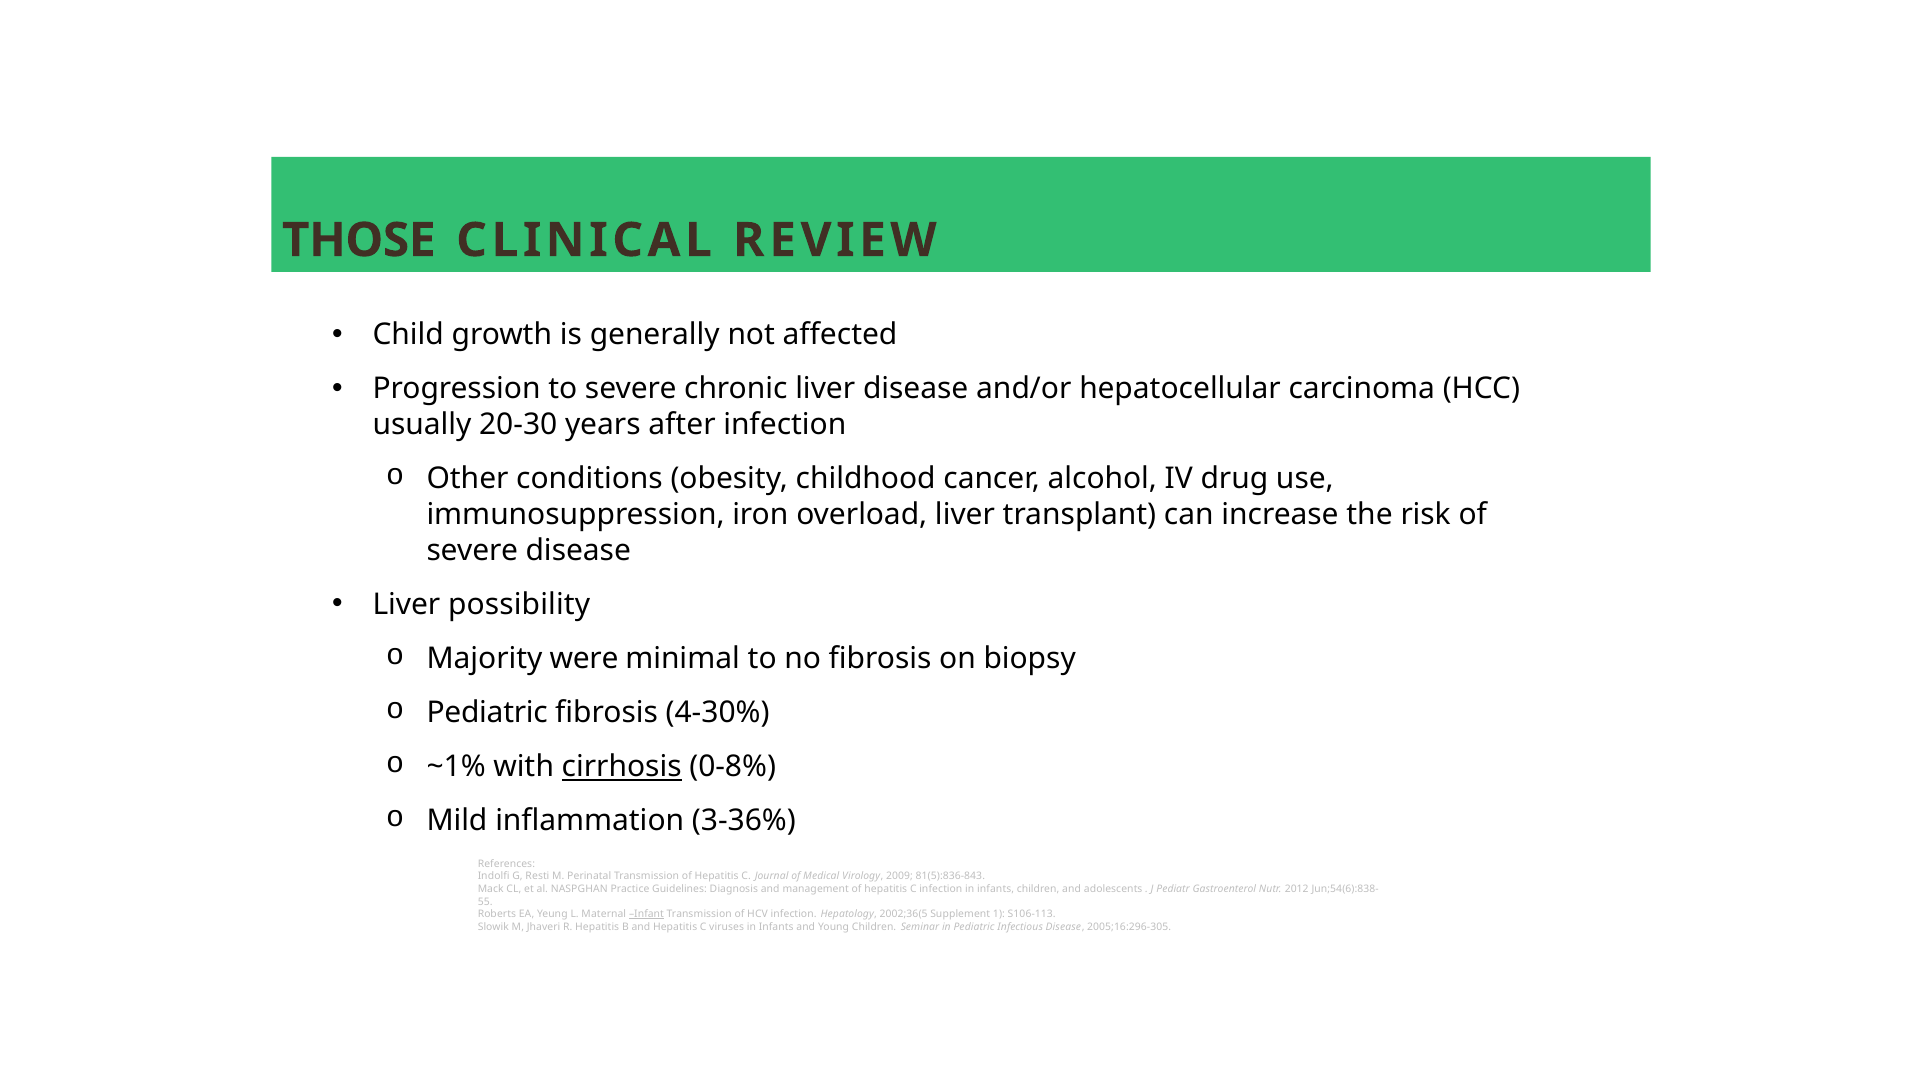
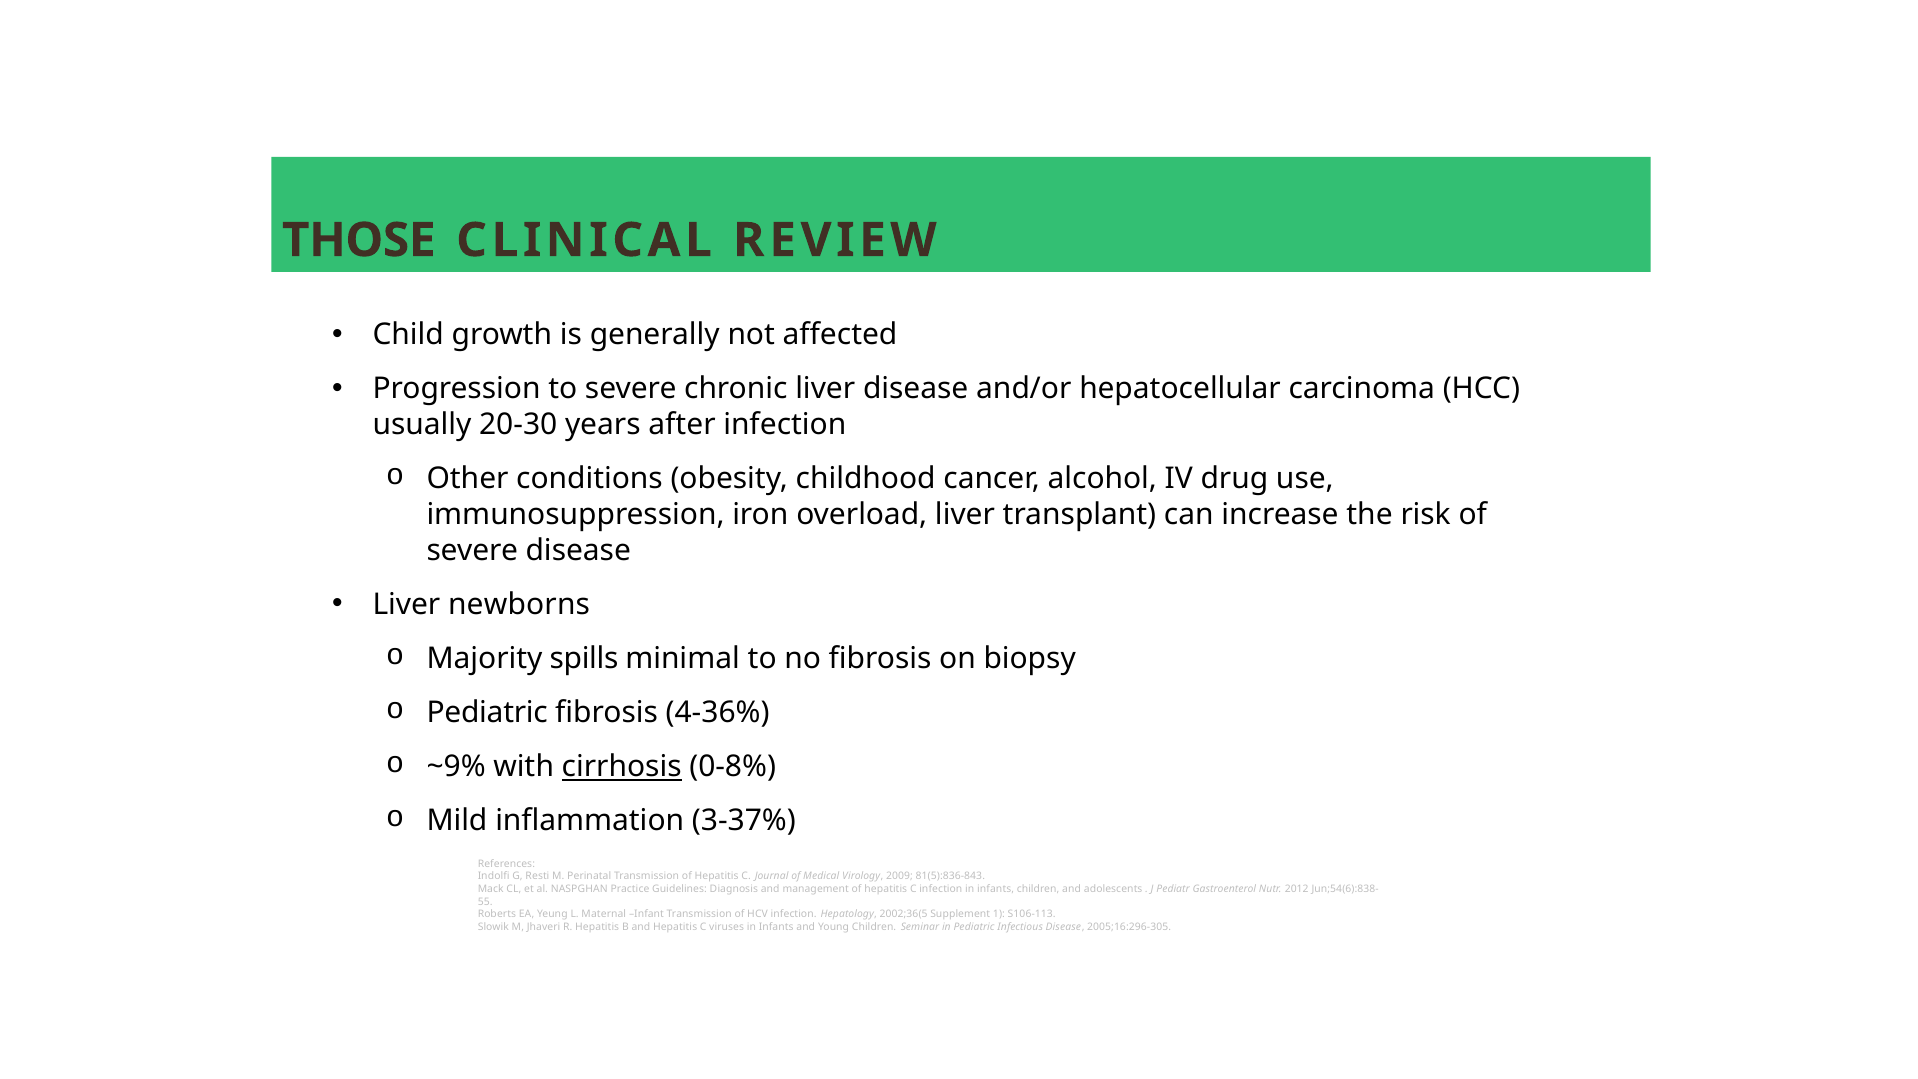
possibility: possibility -> newborns (519, 605)
were: were -> spills (584, 659)
4-30%: 4-30% -> 4-36% (718, 713)
~1%: ~1% -> ~9% (456, 767)
3-36%: 3-36% -> 3-37% (744, 821)
Infant underline: present -> none (646, 914)
